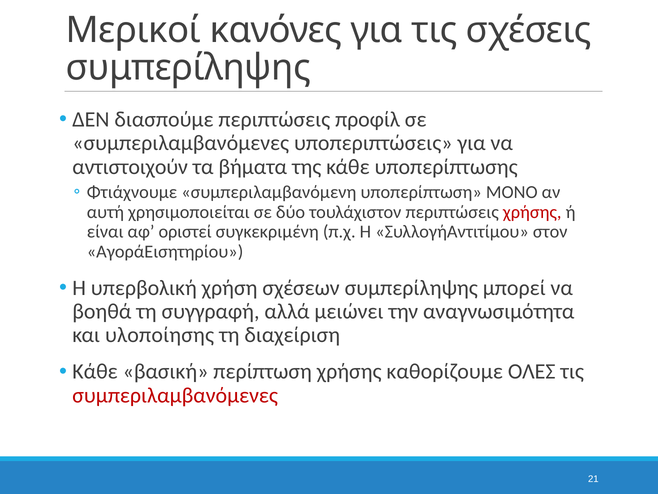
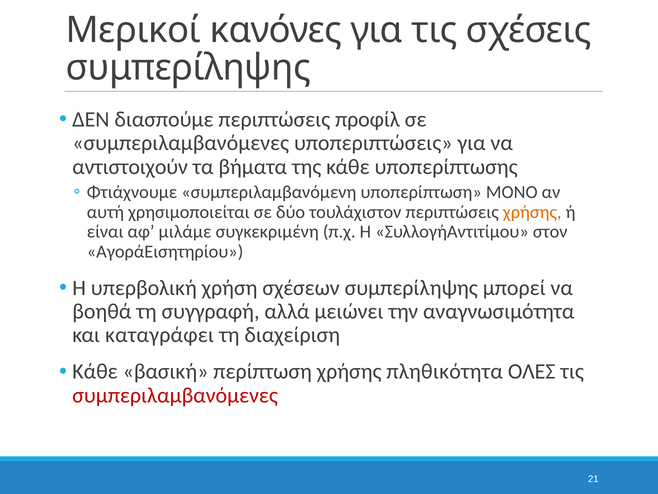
χρήσης colour: red -> orange (532, 212)
οριστεί: οριστεί -> μιλάμε (185, 231)
υλοποίησης: υλοποίησης -> καταγράφει (160, 335)
καθορίζουμε: καθορίζουμε -> πληθικότητα (445, 371)
